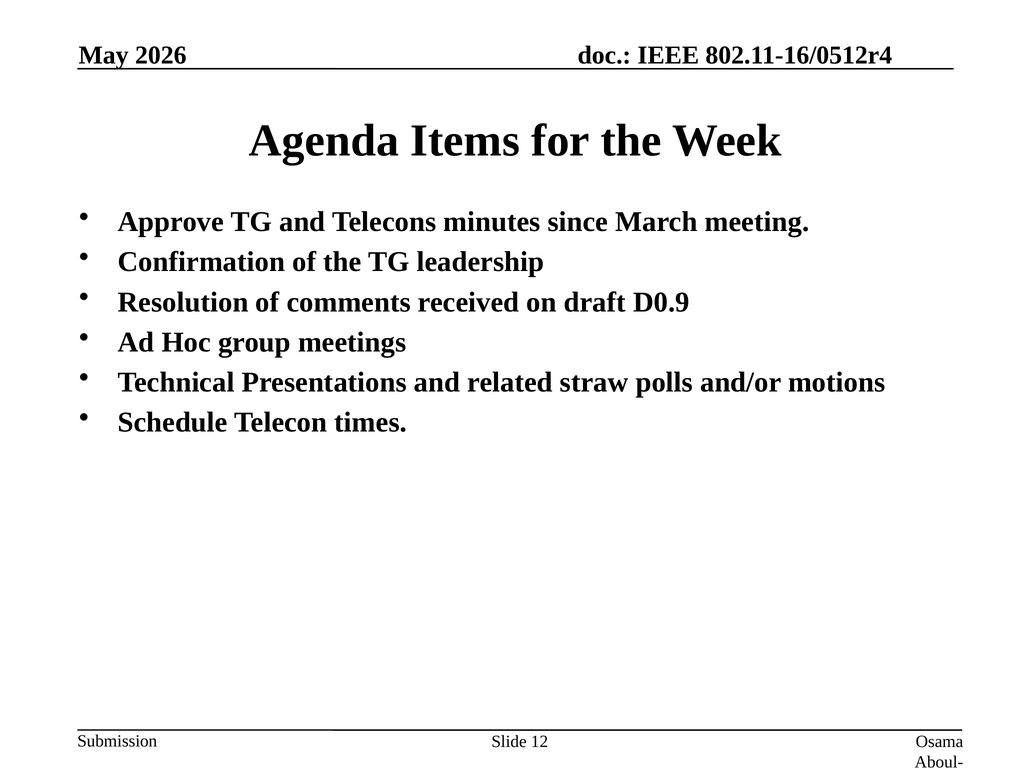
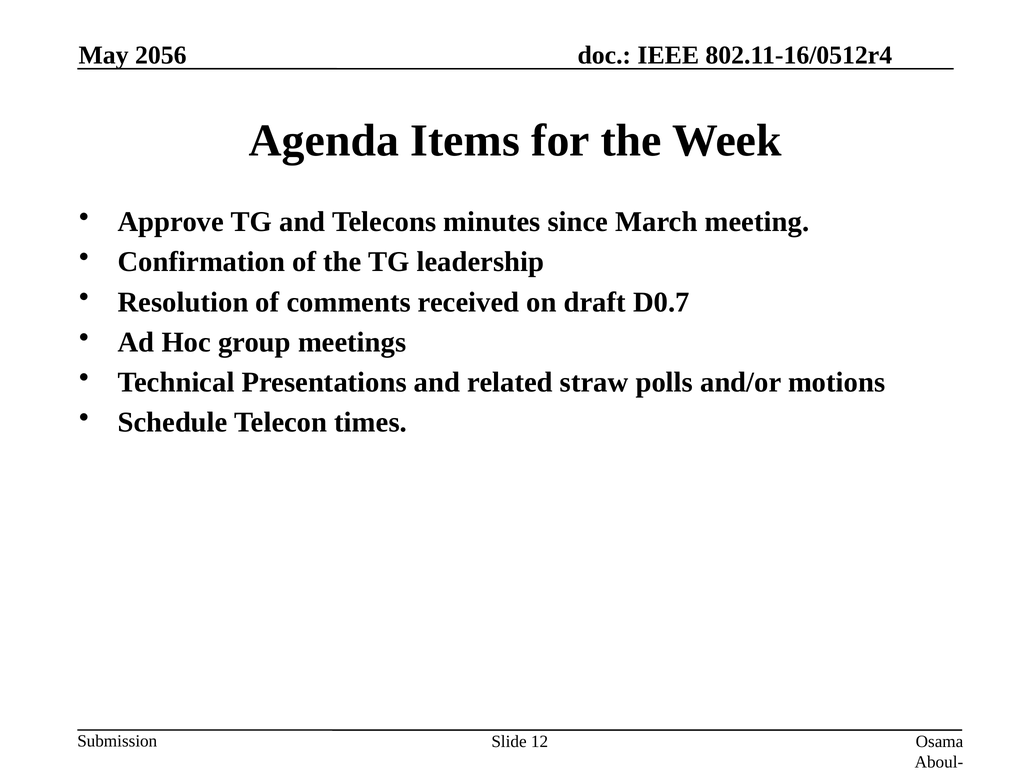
2026: 2026 -> 2056 (161, 55)
D0.9: D0.9 -> D0.7 (661, 302)
